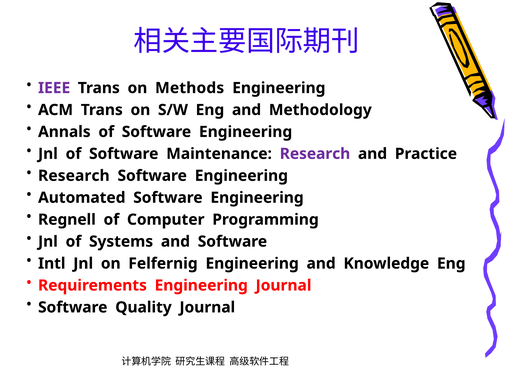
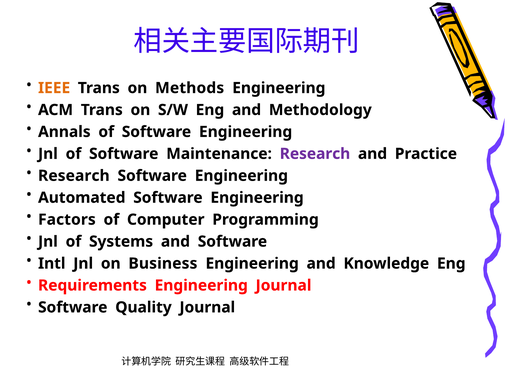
IEEE colour: purple -> orange (54, 88)
Regnell: Regnell -> Factors (67, 219)
Felfernig: Felfernig -> Business (163, 263)
